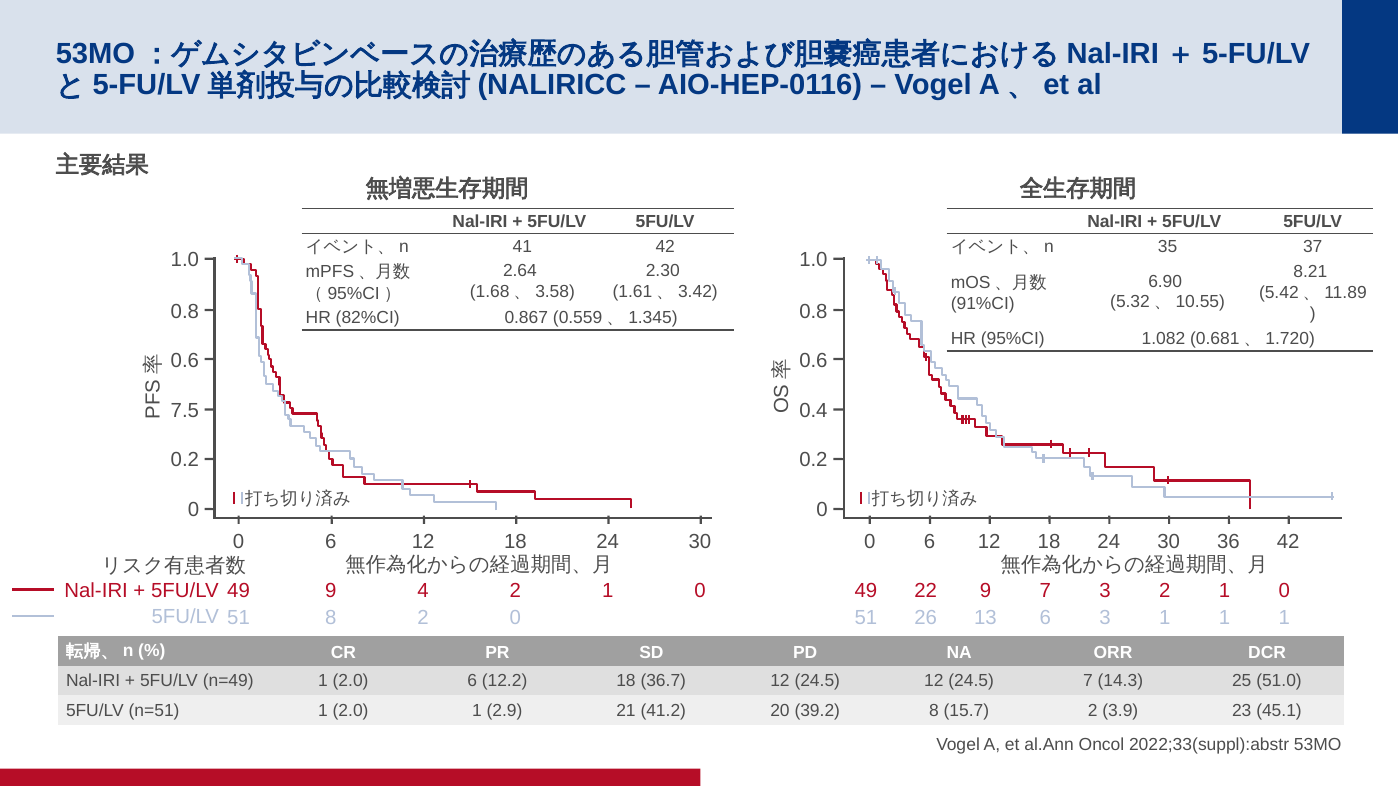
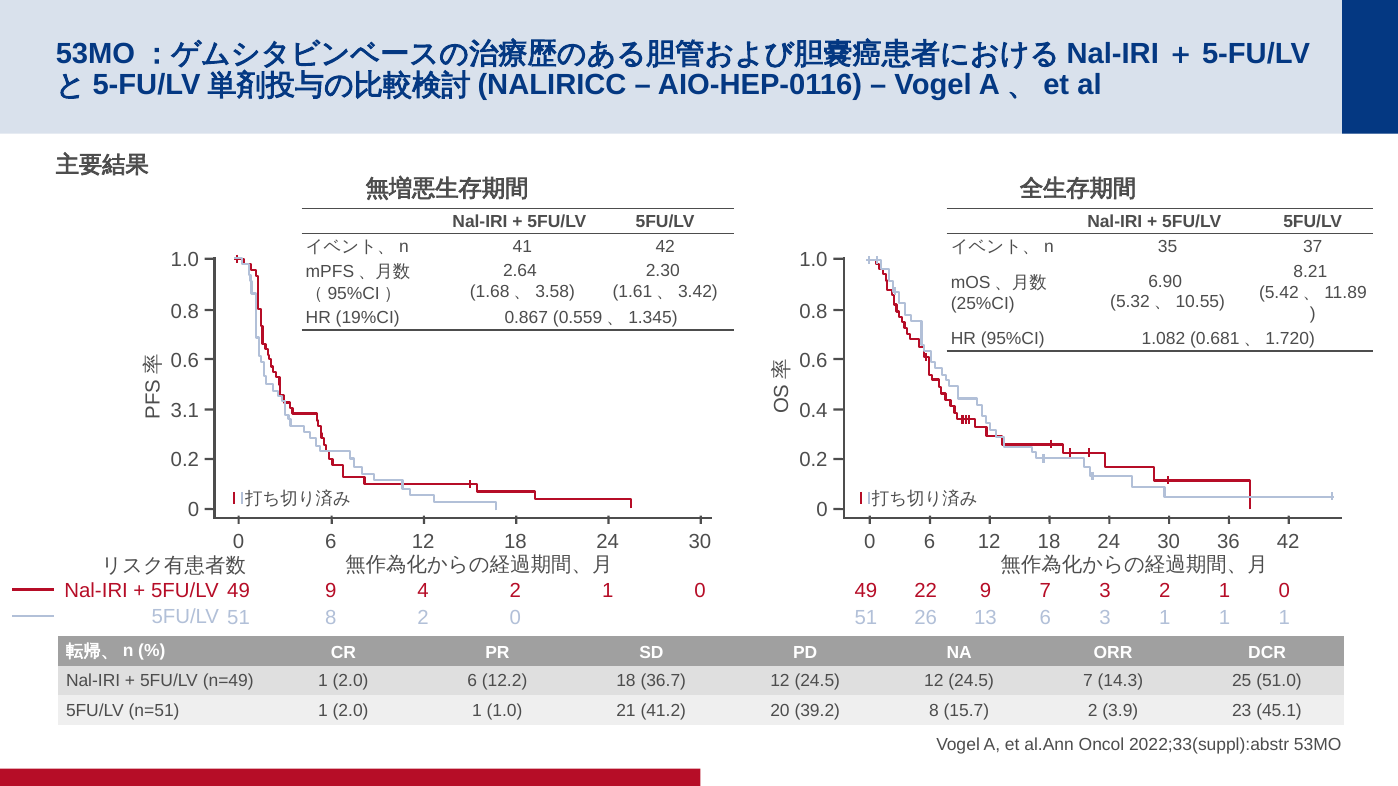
91%CI: 91%CI -> 25%CI (983, 304)
82%CI: 82%CI -> 19%CI (368, 318)
7.5: 7.5 -> 3.1 (185, 411)
1 2.9: 2.9 -> 1.0 (505, 711)
